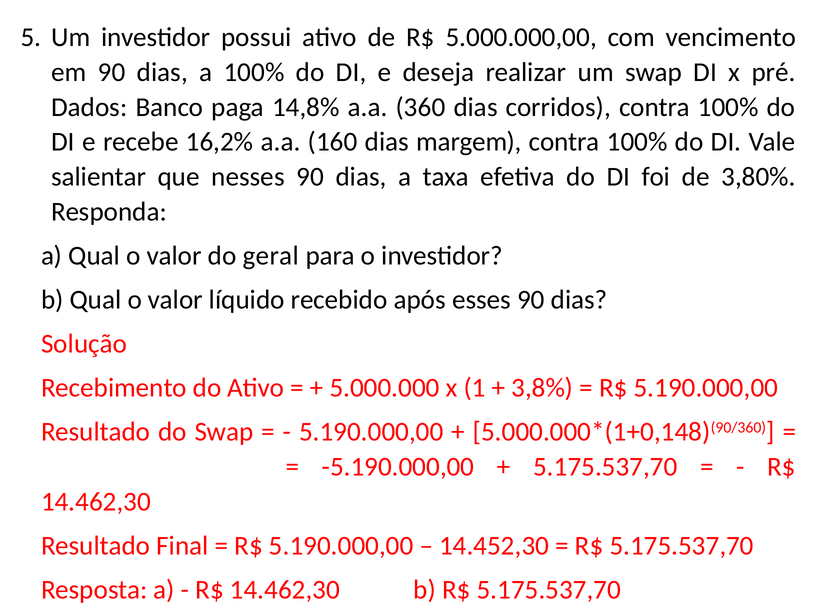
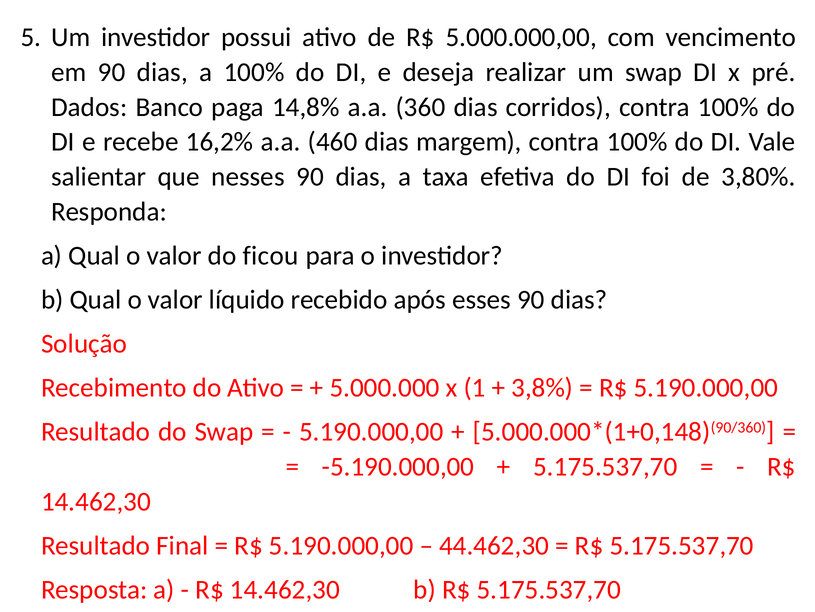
160: 160 -> 460 (333, 142)
geral: geral -> ficou (271, 255)
14.452,30: 14.452,30 -> 44.462,30 (494, 545)
